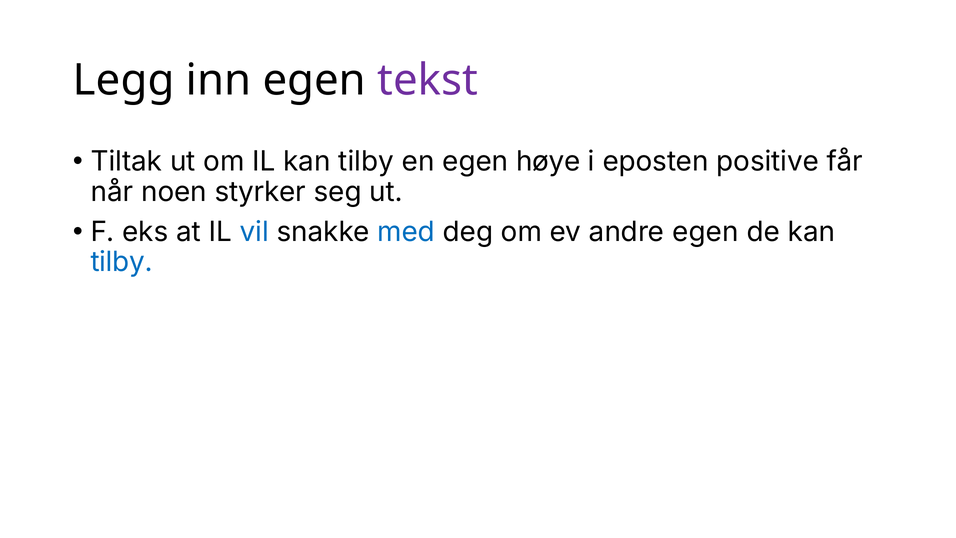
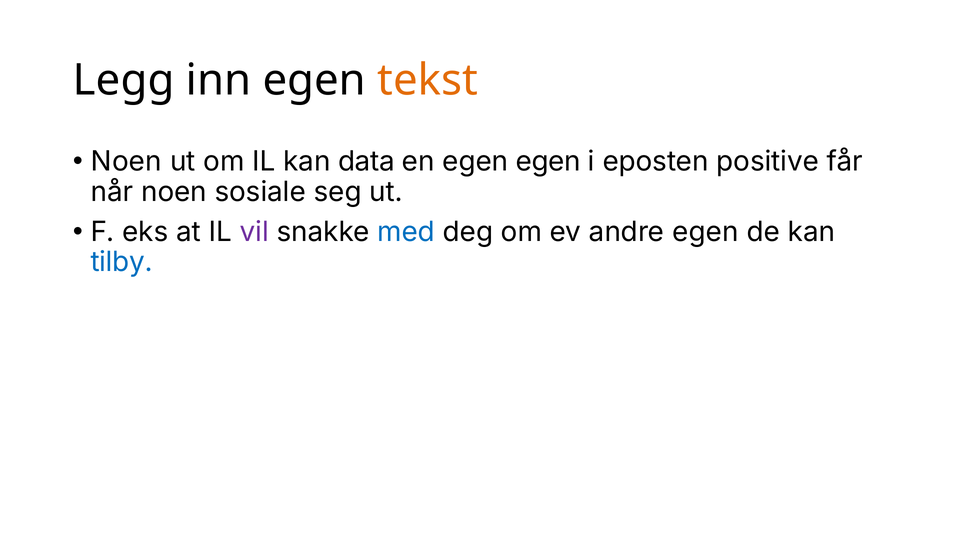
tekst colour: purple -> orange (428, 80)
Tiltak: Tiltak -> Noen (126, 162)
IL kan tilby: tilby -> data (366, 162)
egen høye: høye -> egen (548, 162)
styrker: styrker -> sosiale (260, 192)
vil colour: blue -> purple (254, 232)
